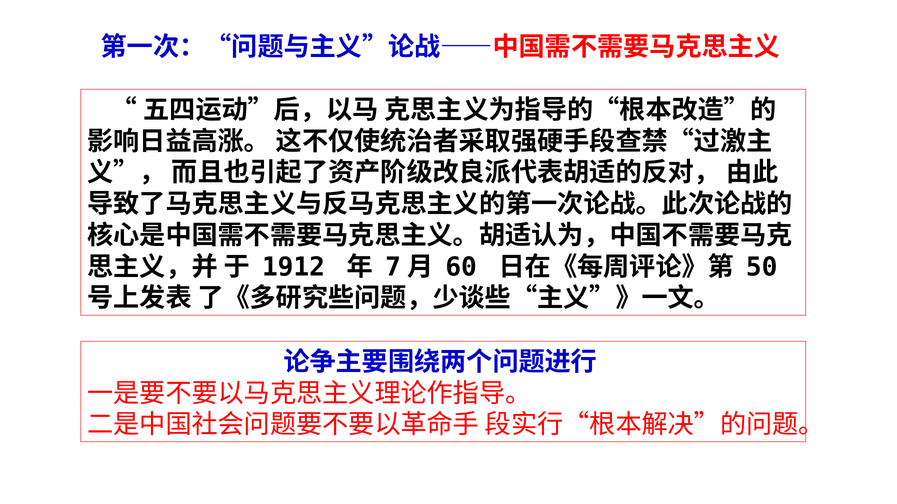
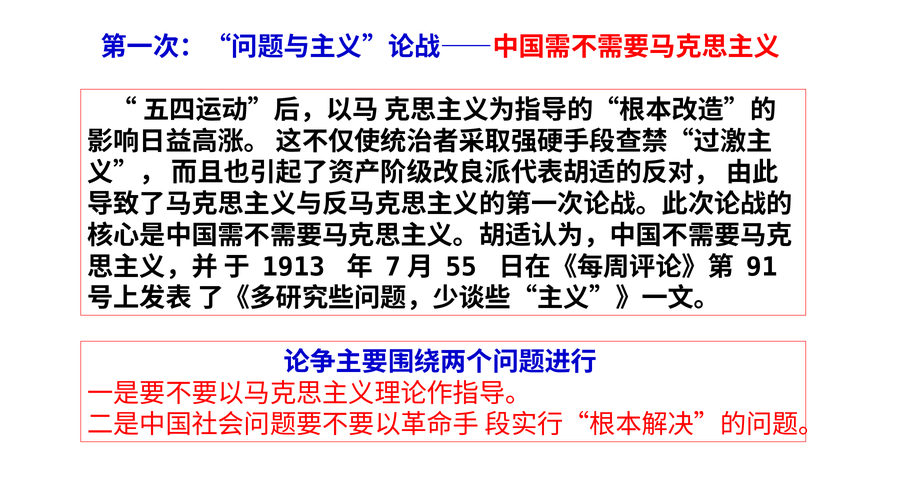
1912: 1912 -> 1913 (293, 267)
60: 60 -> 55 (461, 267)
50: 50 -> 91 (762, 267)
